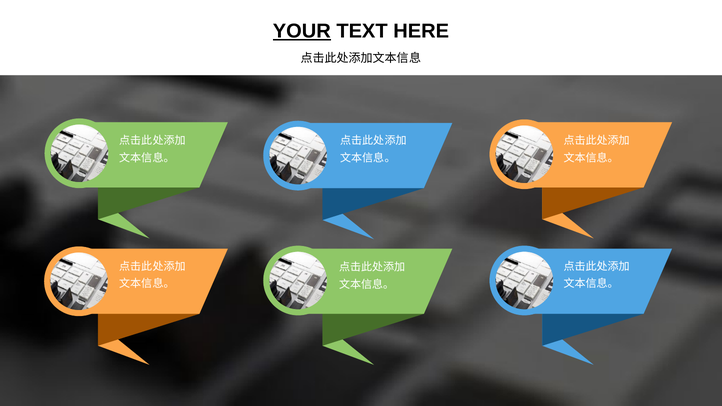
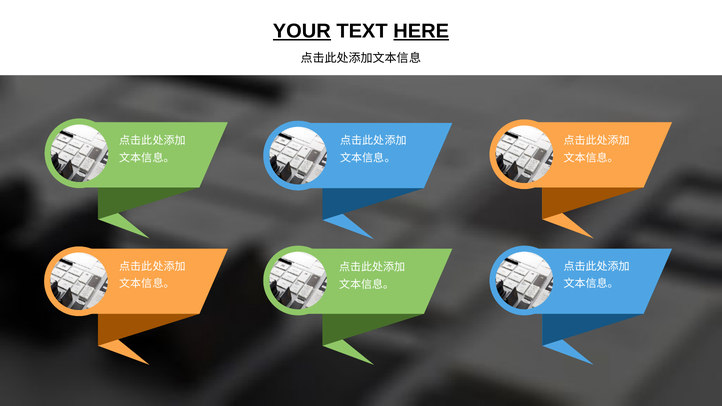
HERE underline: none -> present (421, 31)
